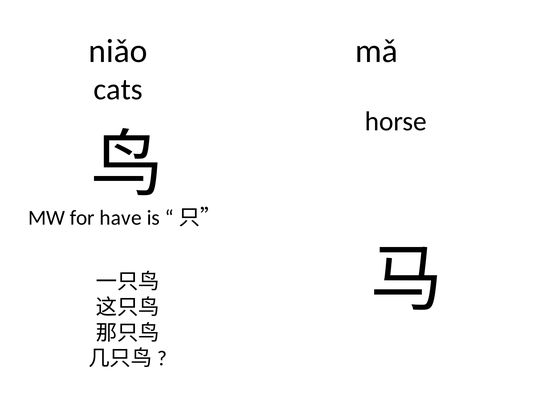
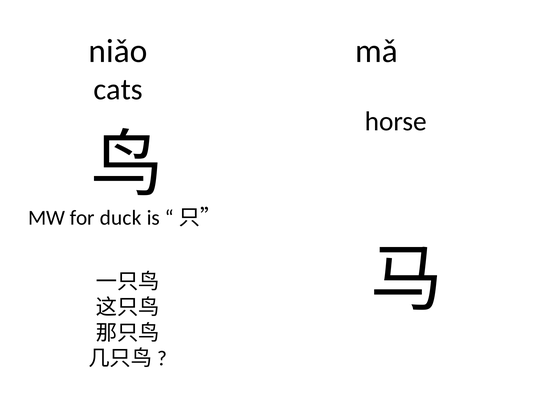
have: have -> duck (121, 217)
